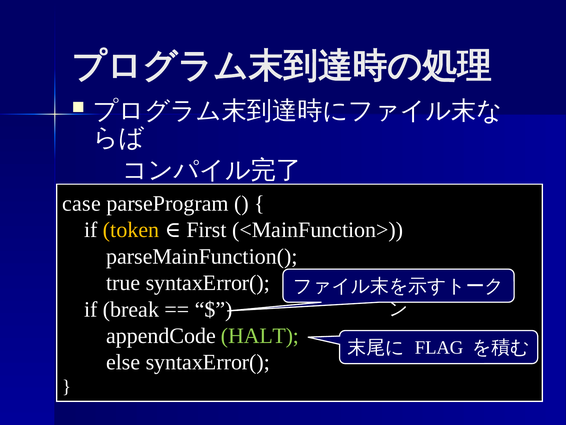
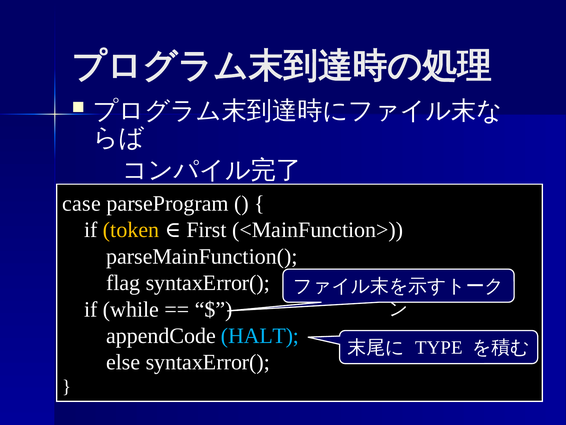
true: true -> flag (123, 283)
break: break -> while (131, 309)
HALT colour: light green -> light blue (260, 335)
FLAG: FLAG -> TYPE (439, 347)
